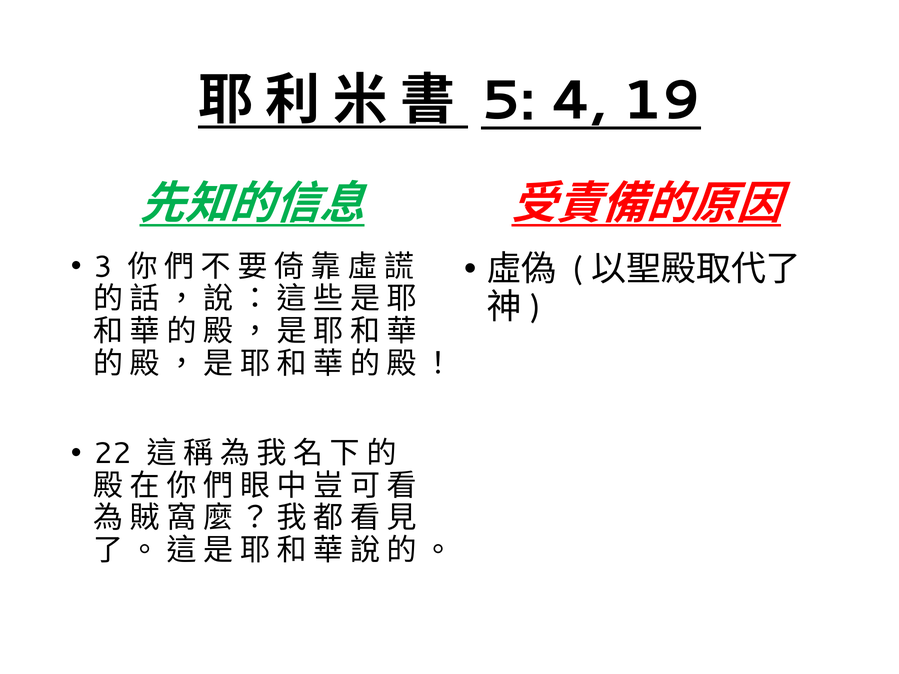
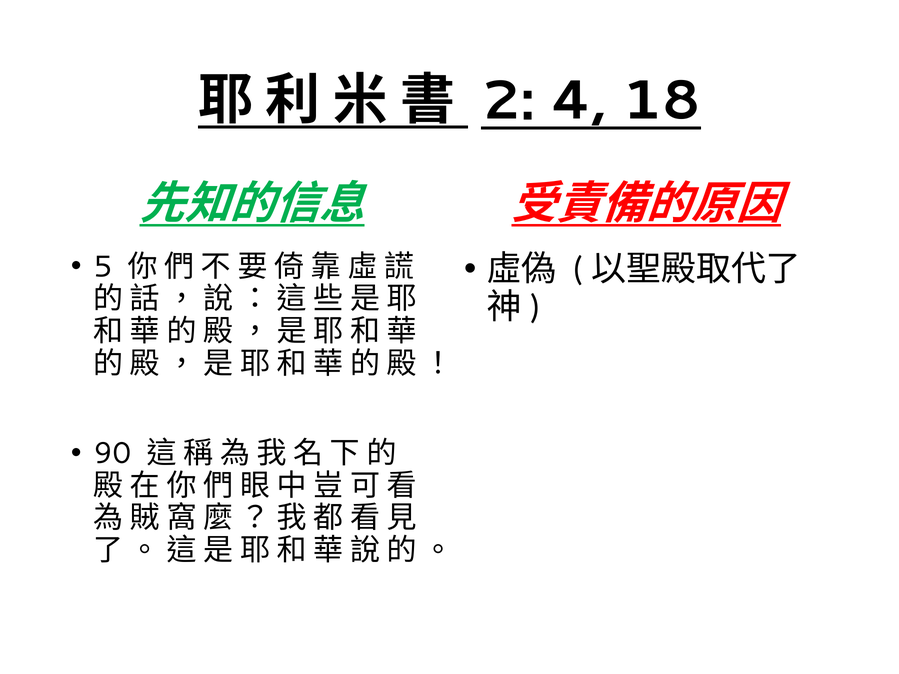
5: 5 -> 2 (508, 101)
19: 19 -> 18 (662, 101)
3: 3 -> 5 (103, 267)
22: 22 -> 90 (112, 454)
